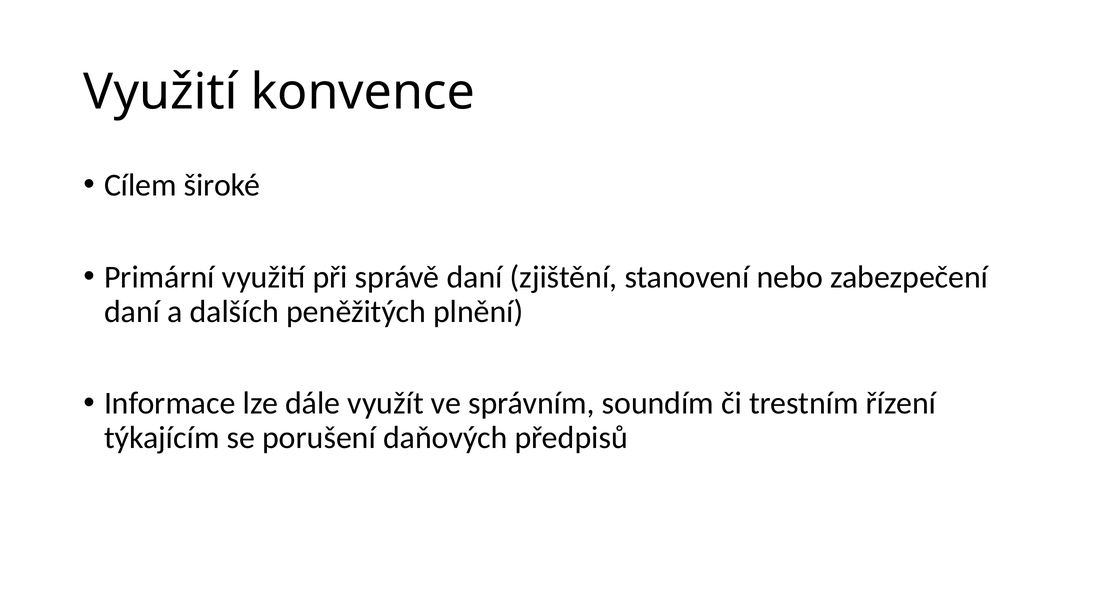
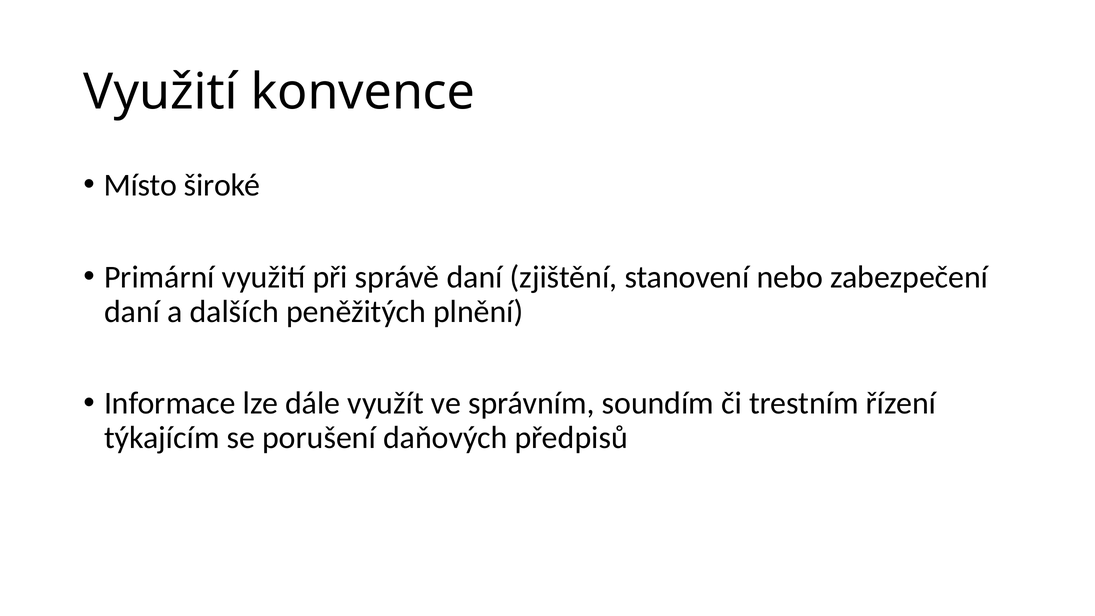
Cílem: Cílem -> Místo (140, 185)
